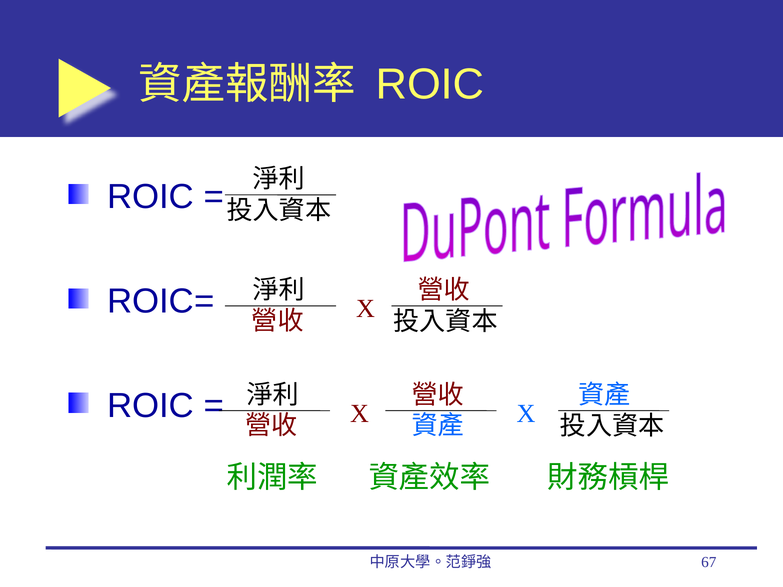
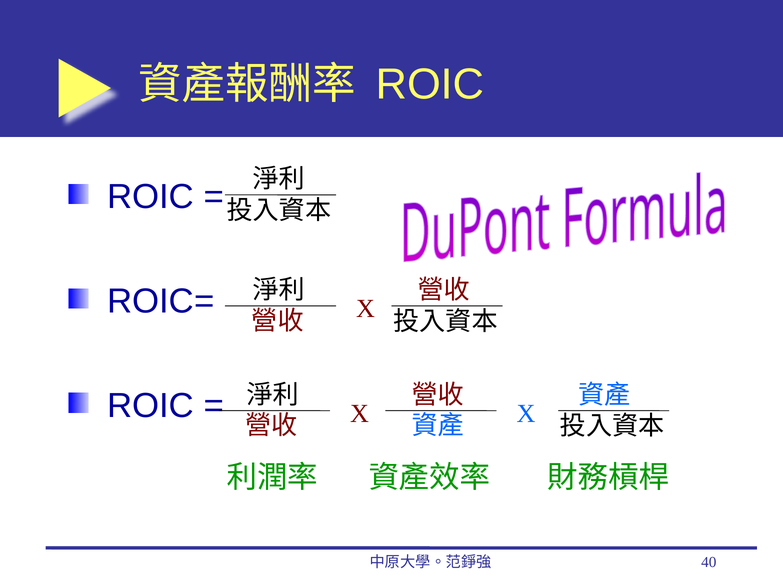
67: 67 -> 40 (709, 562)
